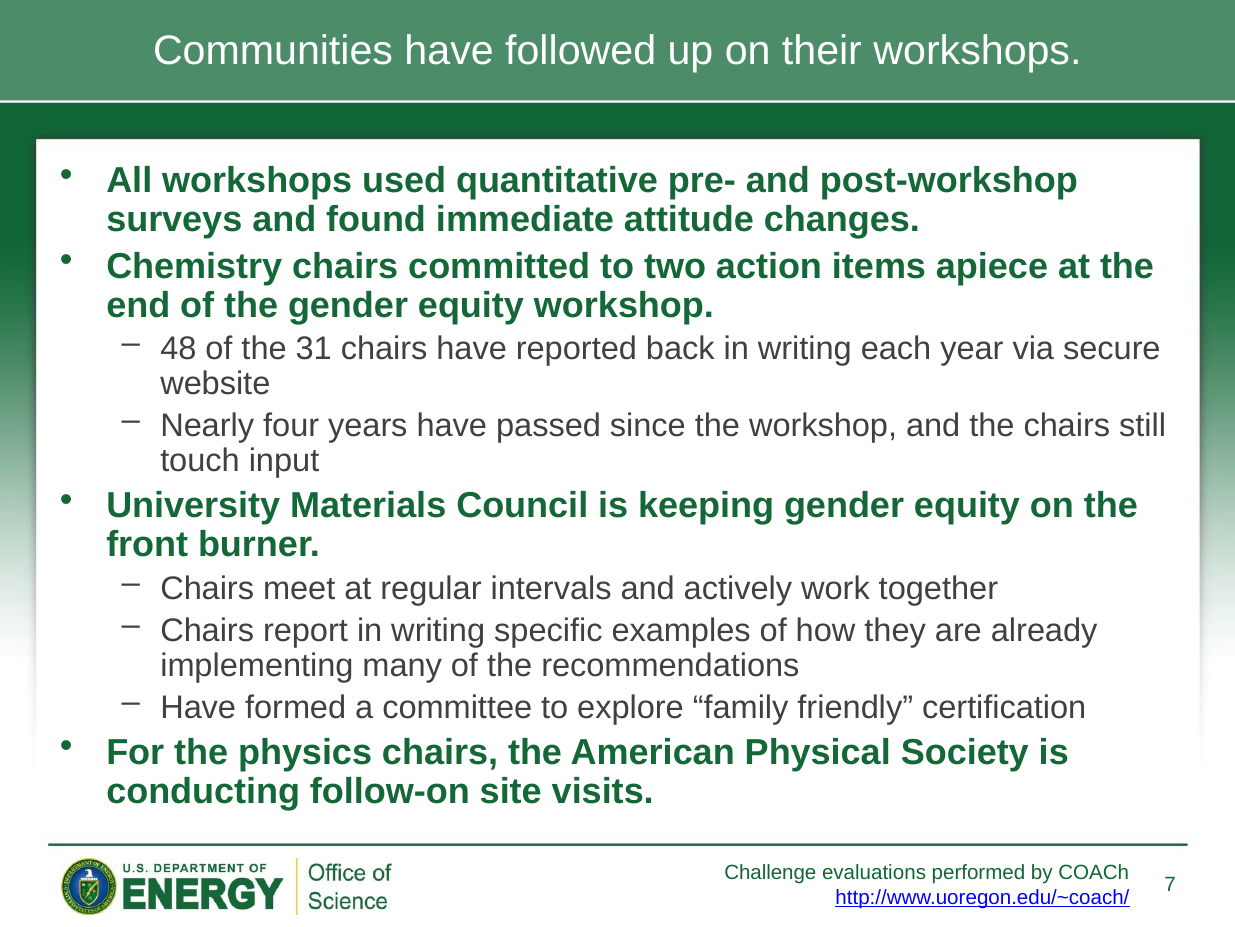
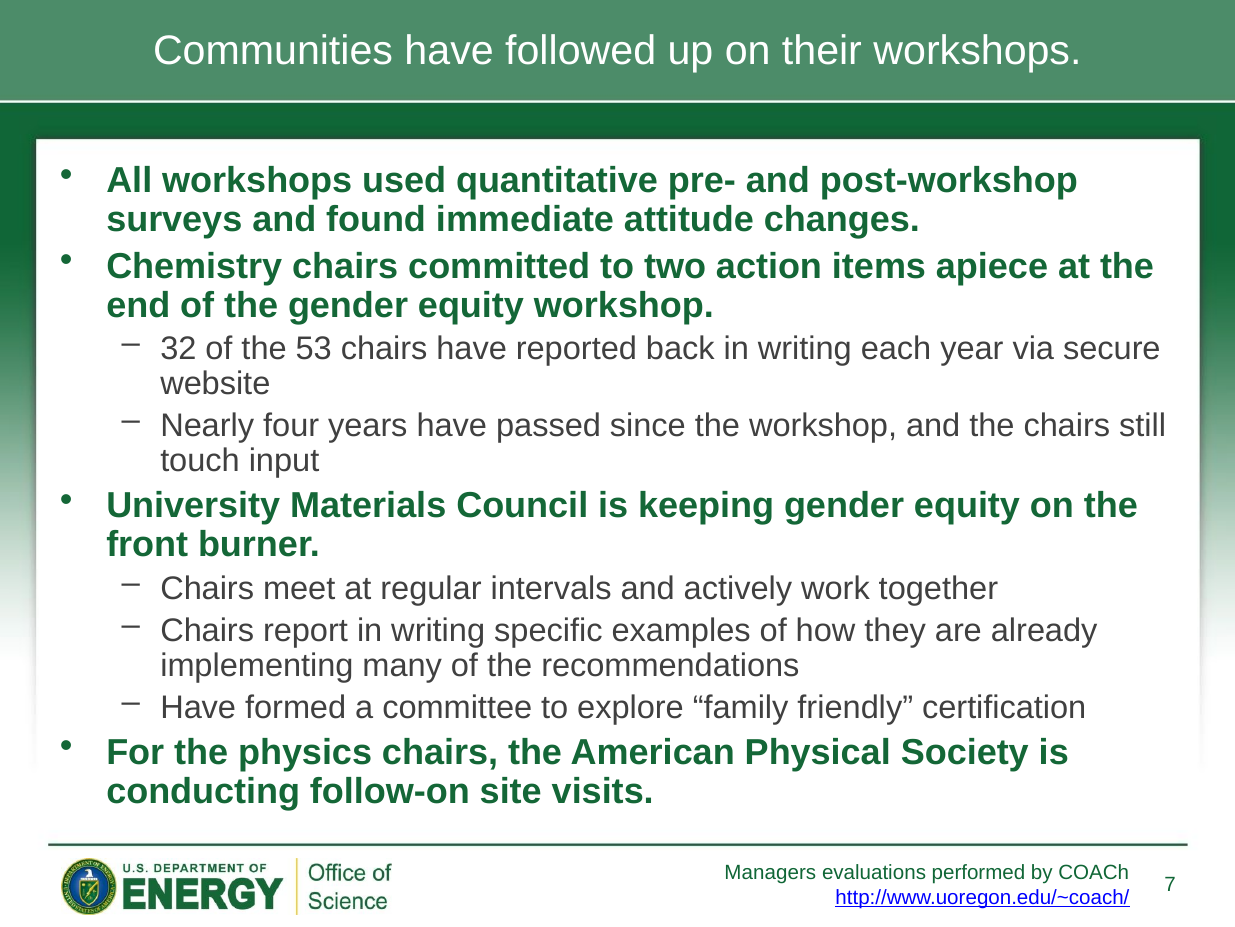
48: 48 -> 32 (178, 348)
31: 31 -> 53 (314, 348)
Challenge: Challenge -> Managers (770, 872)
